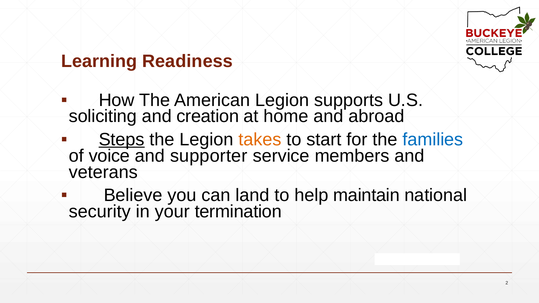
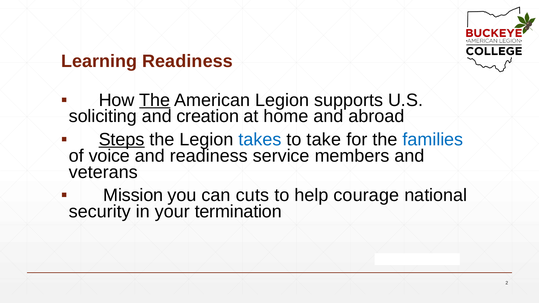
The underline: none -> present (155, 100)
takes colour: orange -> blue (260, 140)
start: start -> take (324, 140)
and supporter: supporter -> readiness (209, 156)
Believe: Believe -> Mission (133, 195)
land: land -> cuts (252, 195)
maintain: maintain -> courage (366, 195)
